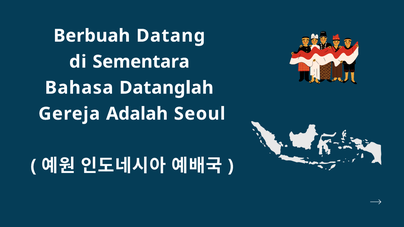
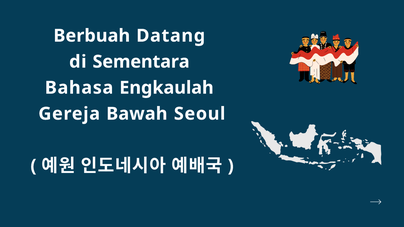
Datanglah: Datanglah -> Engkaulah (166, 88)
Adalah: Adalah -> Bawah (137, 114)
